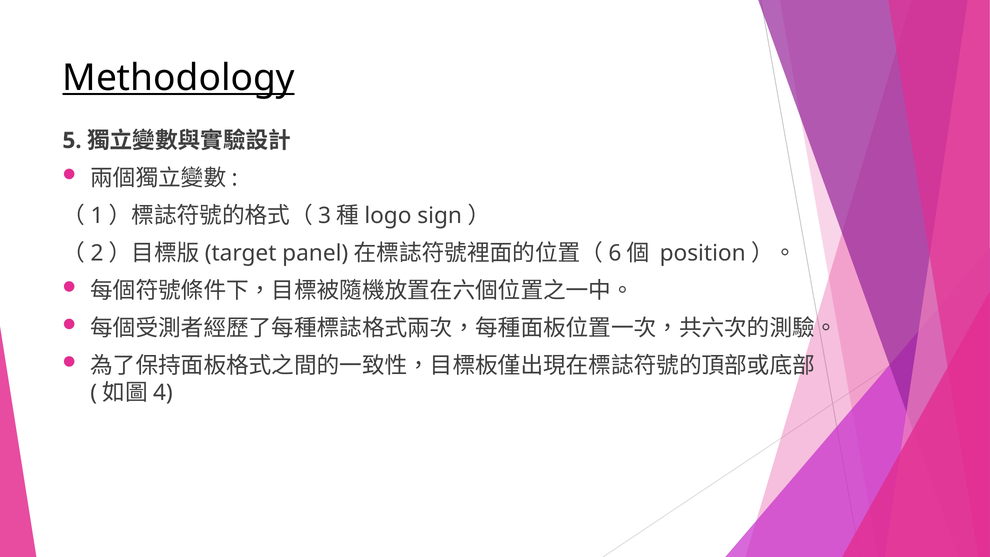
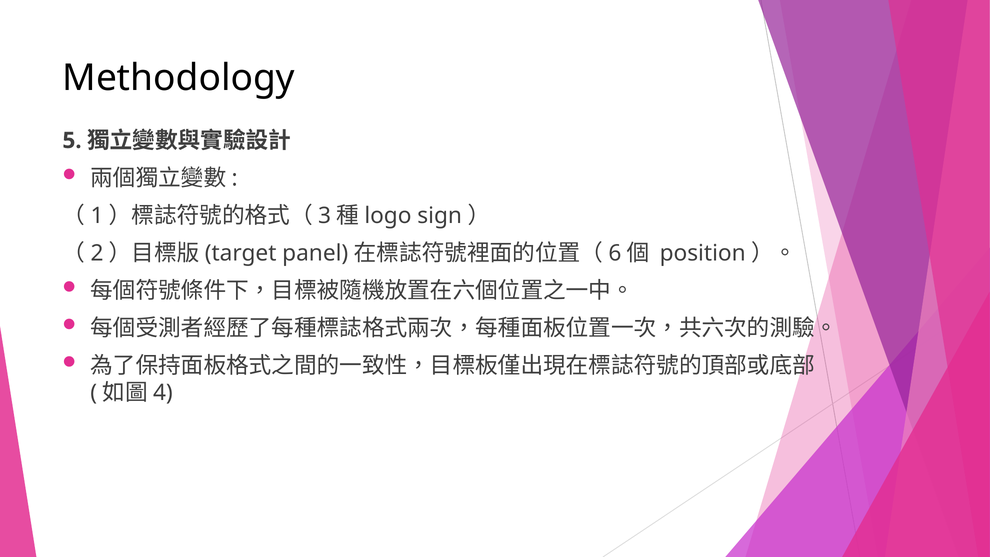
Methodology underline: present -> none (179, 78)
